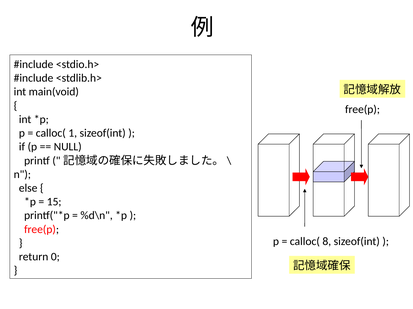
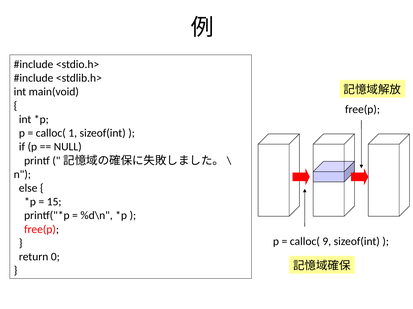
8: 8 -> 9 (327, 242)
